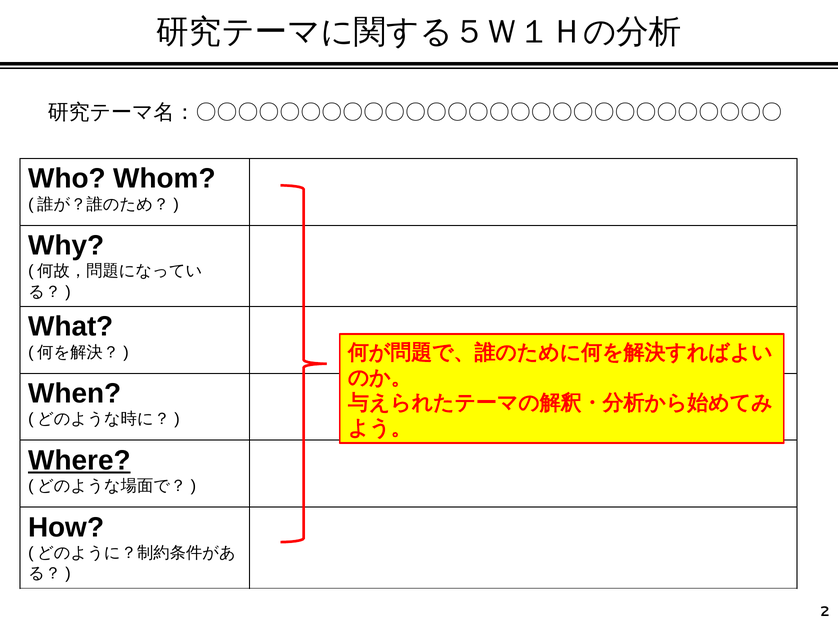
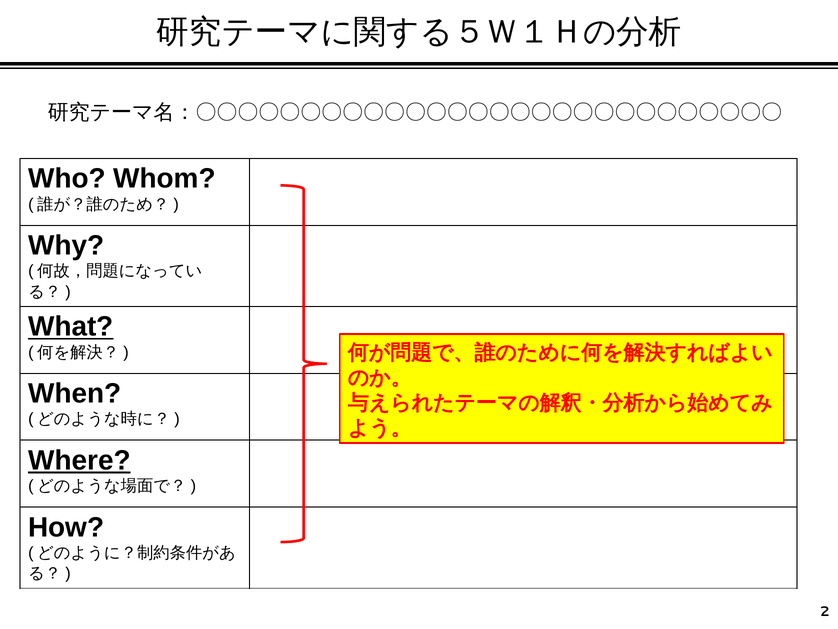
What underline: none -> present (71, 326)
